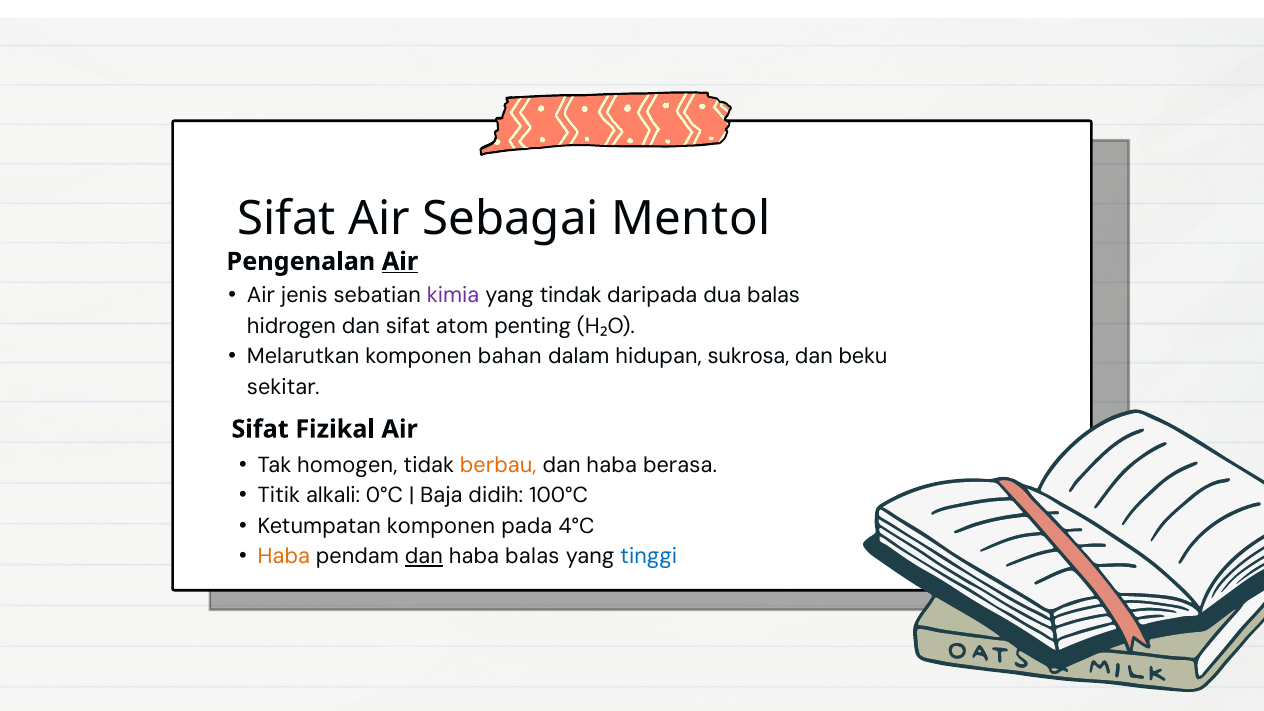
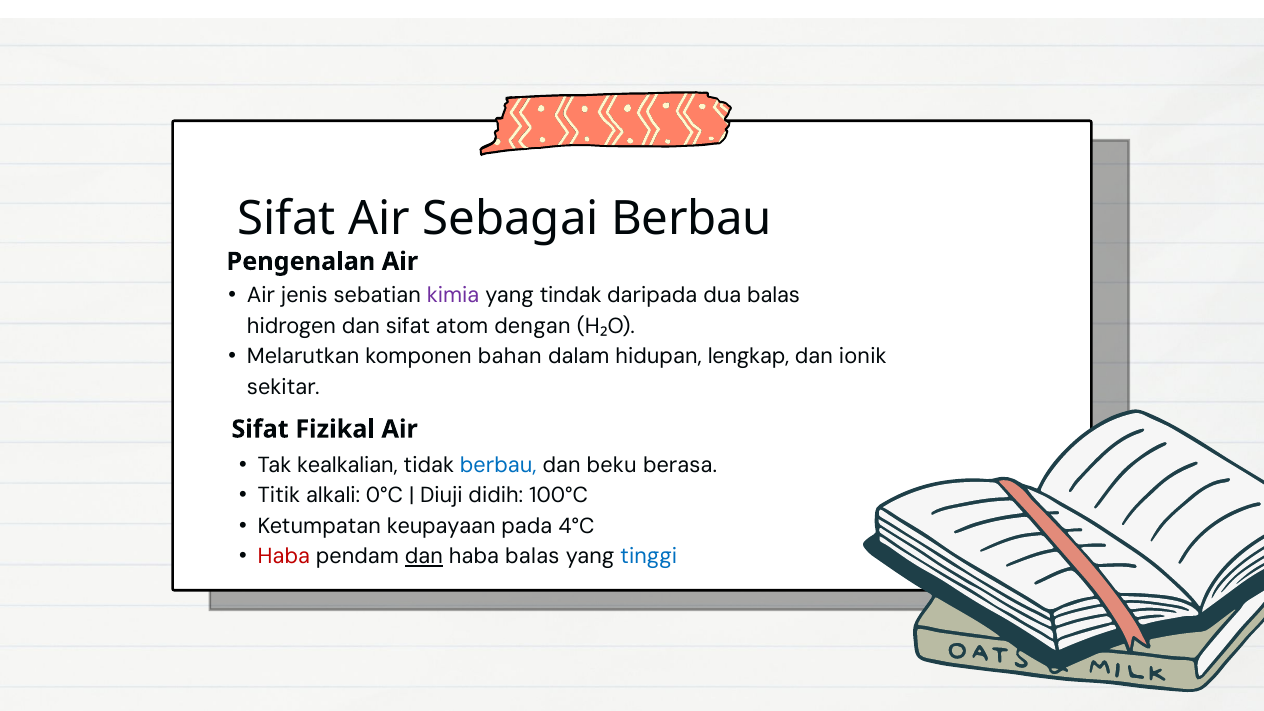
Sebagai Mentol: Mentol -> Berbau (691, 219)
Air underline: present -> none (400, 261)
penting: penting -> dengan (532, 326)
sukrosa: sukrosa -> lengkap (749, 357)
beku: beku -> ionik (863, 357)
homogen: homogen -> kealkalian (347, 465)
berbau colour: orange -> blue (498, 465)
haba: haba -> beku (612, 465)
Baja: Baja -> Diuji (441, 496)
Ketumpatan komponen: komponen -> keupayaan (441, 526)
Haba colour: orange -> red (284, 557)
